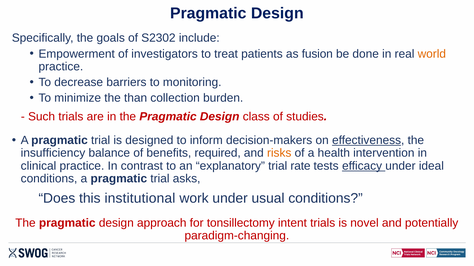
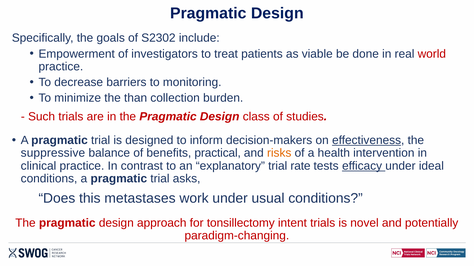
fusion: fusion -> viable (317, 54)
world colour: orange -> red (432, 54)
insufficiency: insufficiency -> suppressive (53, 153)
required: required -> practical (218, 153)
institutional: institutional -> metastases (140, 199)
